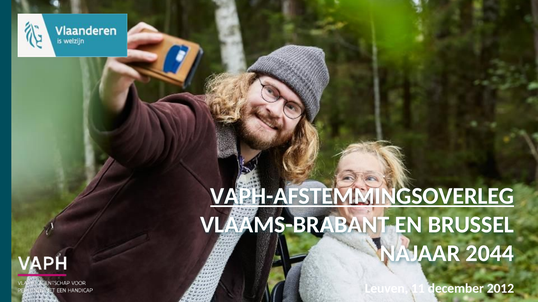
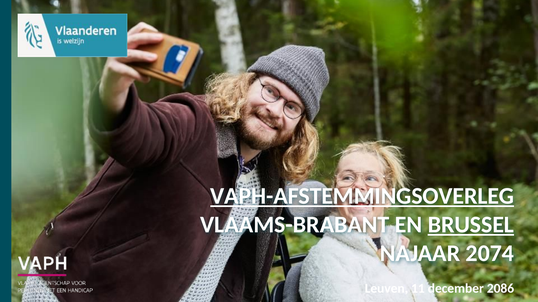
BRUSSEL underline: none -> present (471, 225)
2044: 2044 -> 2074 (490, 254)
2012: 2012 -> 2086 (500, 289)
